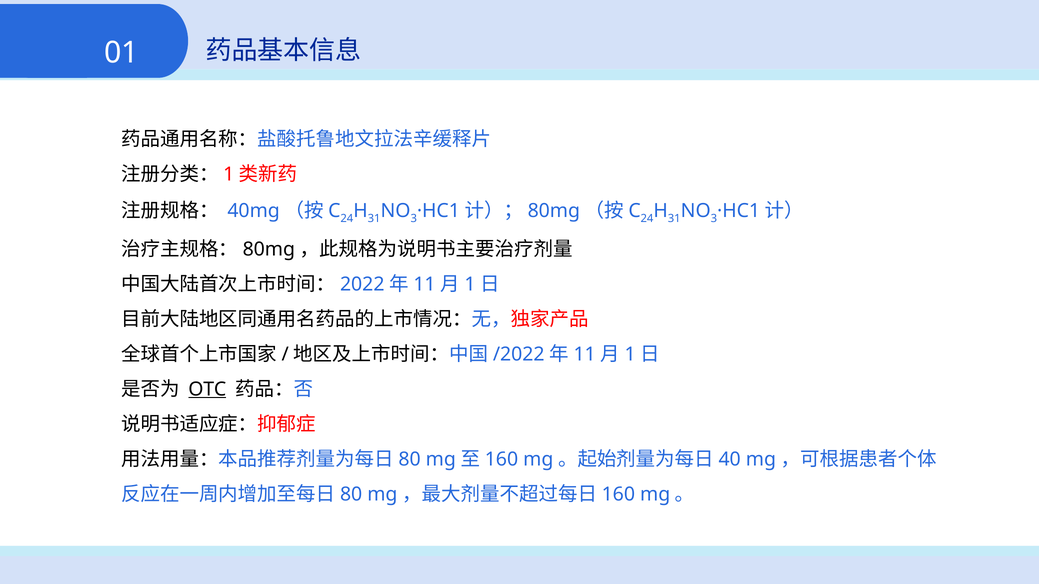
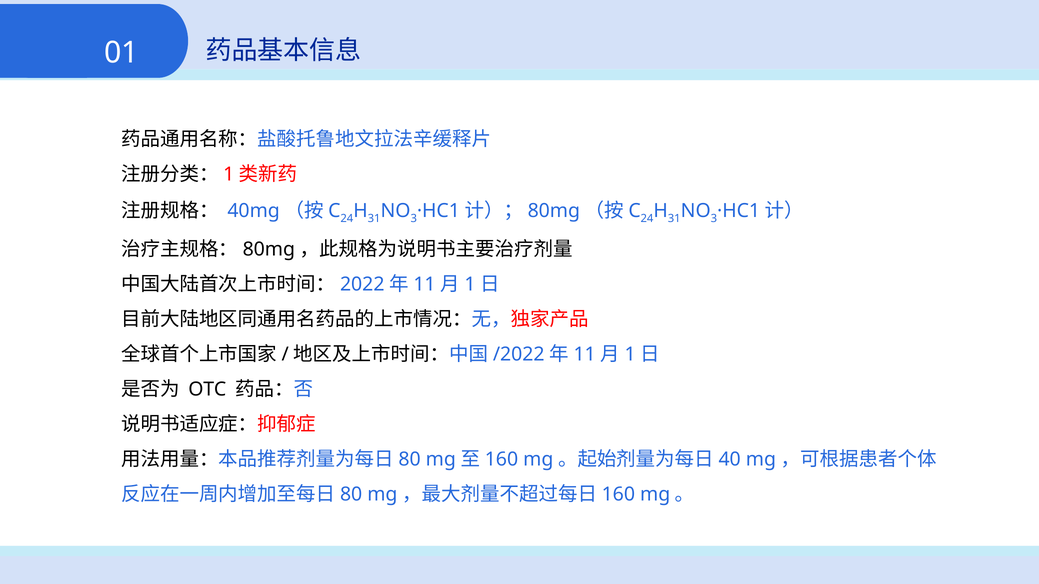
OTC underline: present -> none (207, 390)
